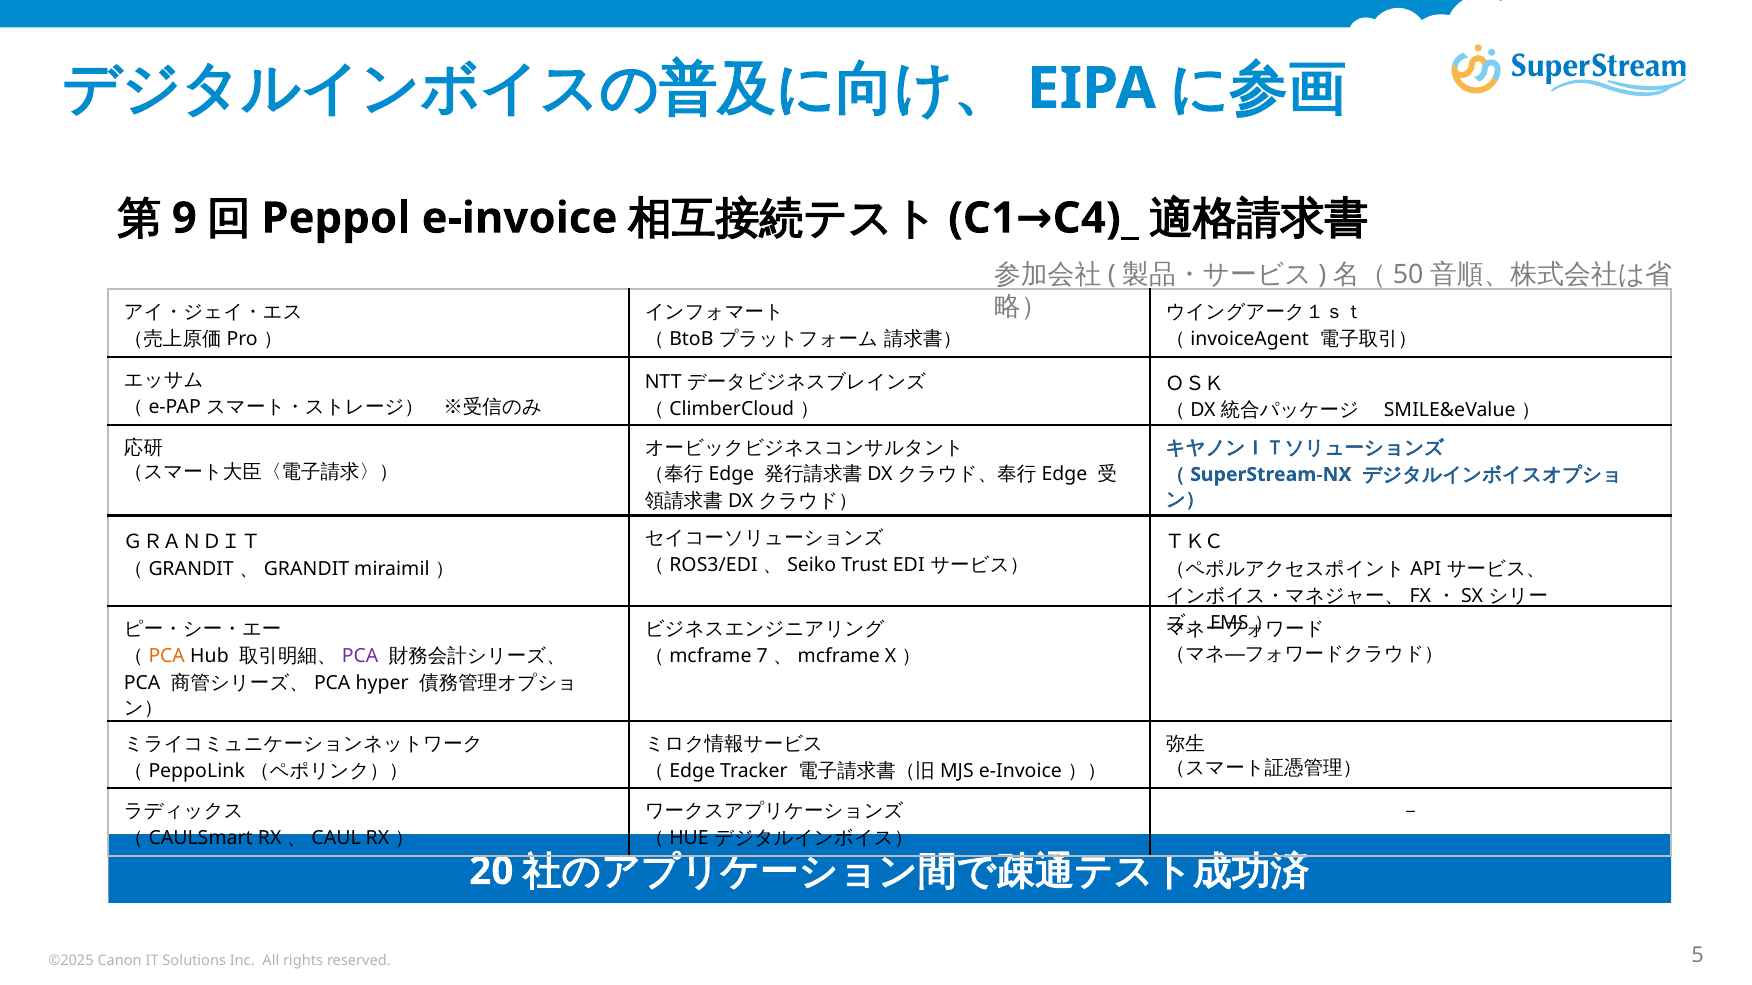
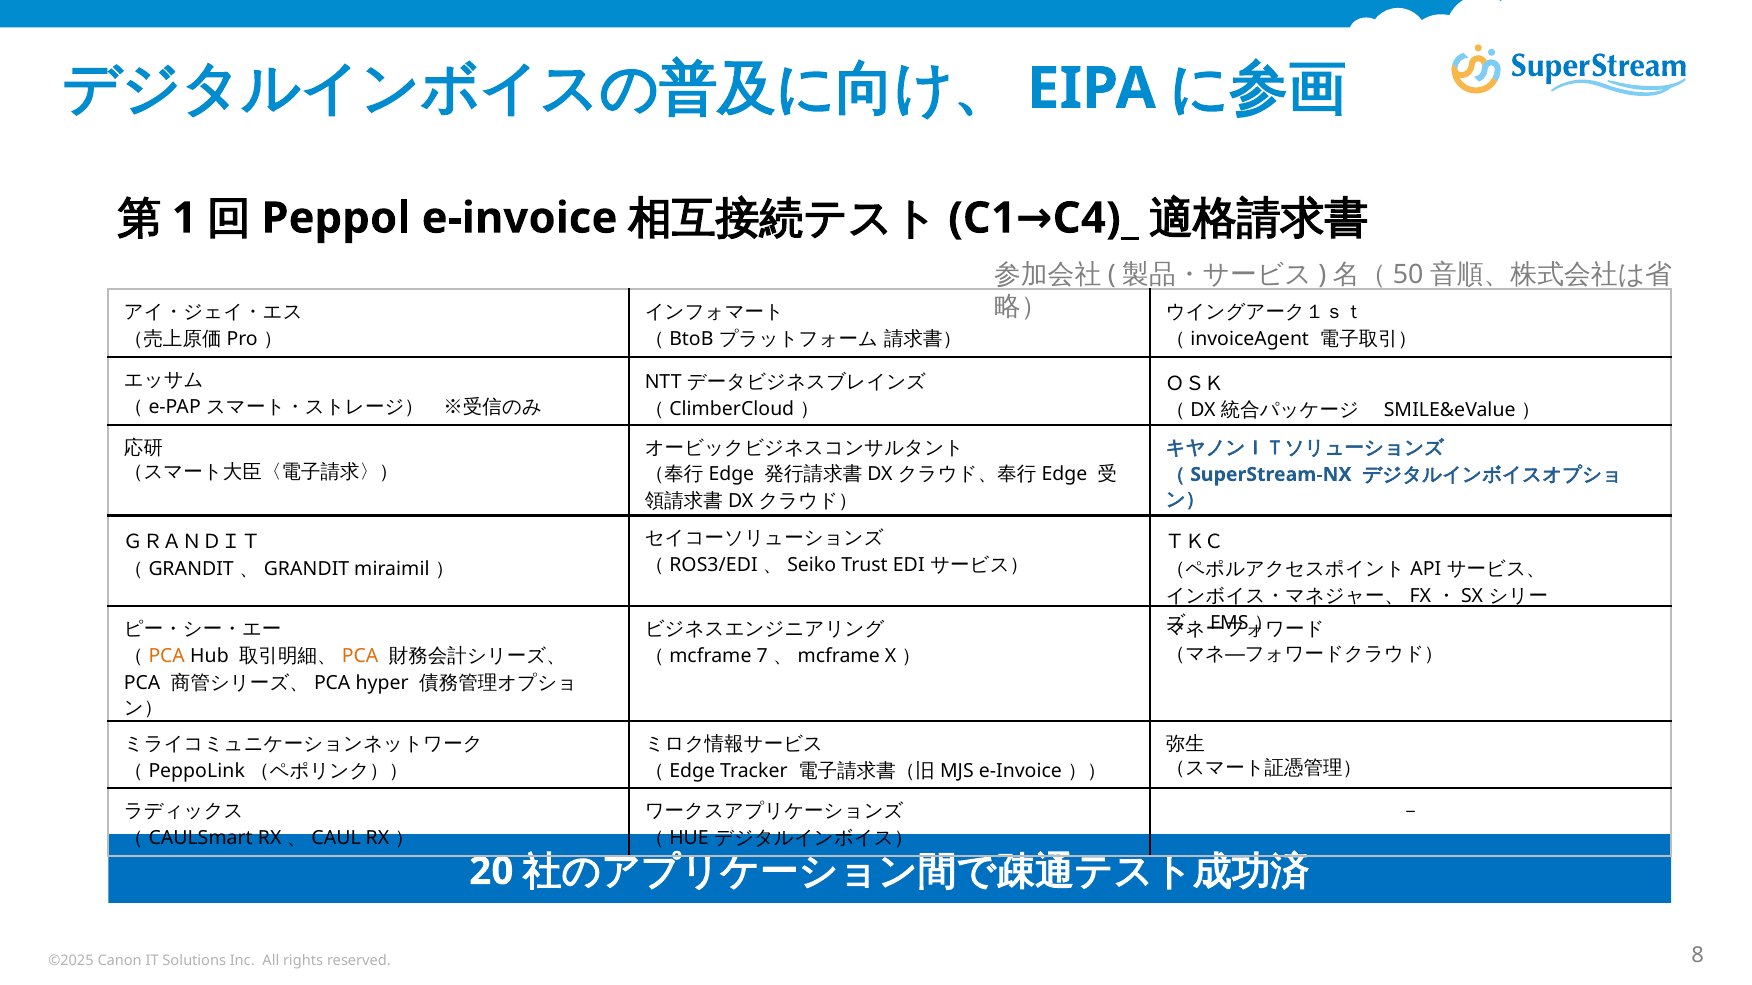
9: 9 -> 1 (184, 218)
PCA colour: purple -> orange (360, 657)
5: 5 -> 8 (1698, 956)
